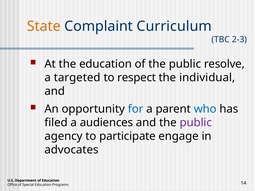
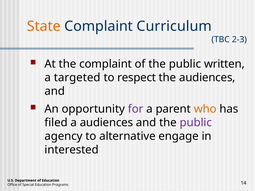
the education: education -> complaint (106, 64)
resolve: resolve -> written (224, 64)
the individual: individual -> audiences (207, 78)
for colour: blue -> purple (136, 109)
who colour: blue -> orange (205, 109)
participate: participate -> alternative (127, 136)
advocates: advocates -> interested (72, 150)
